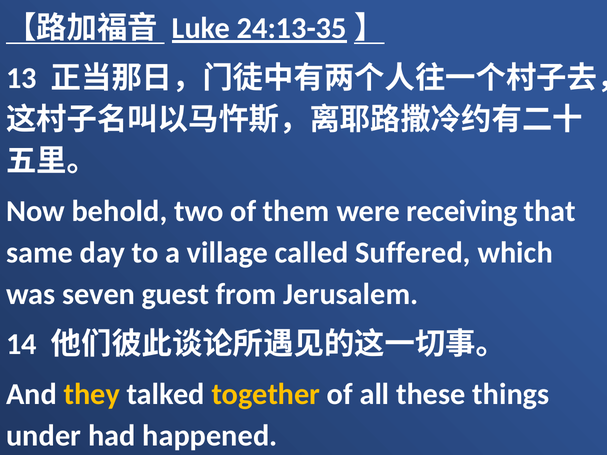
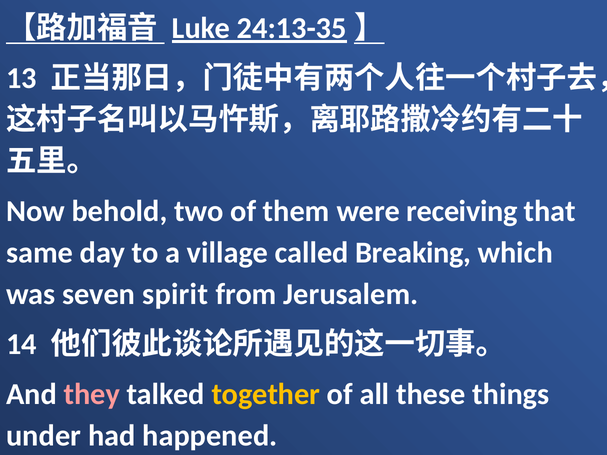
Suffered: Suffered -> Breaking (413, 253)
guest: guest -> spirit (175, 294)
they colour: yellow -> pink (92, 394)
